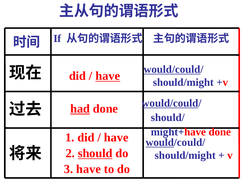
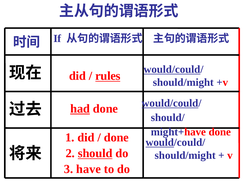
have: have -> rules (108, 76)
have: have -> done (116, 137)
